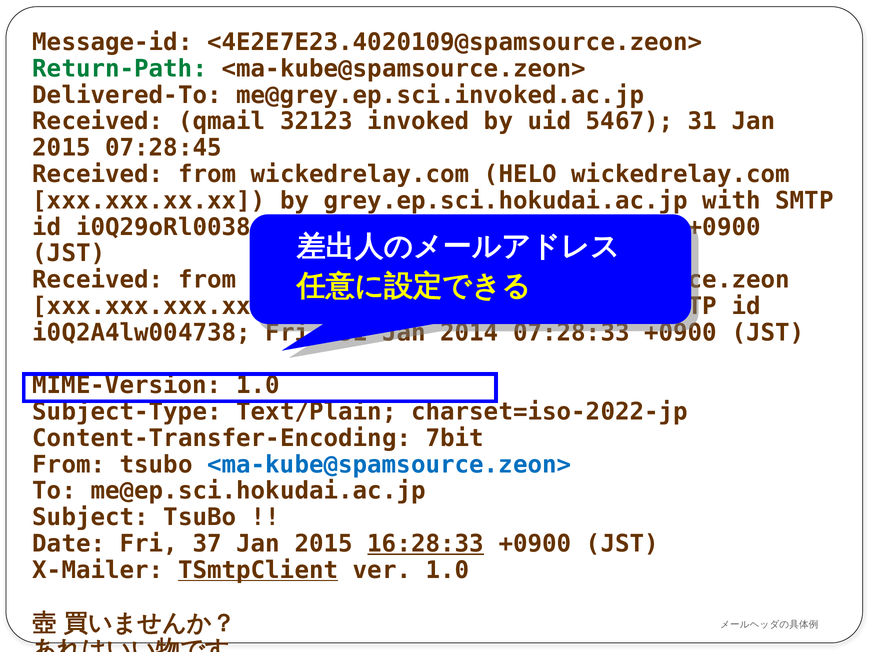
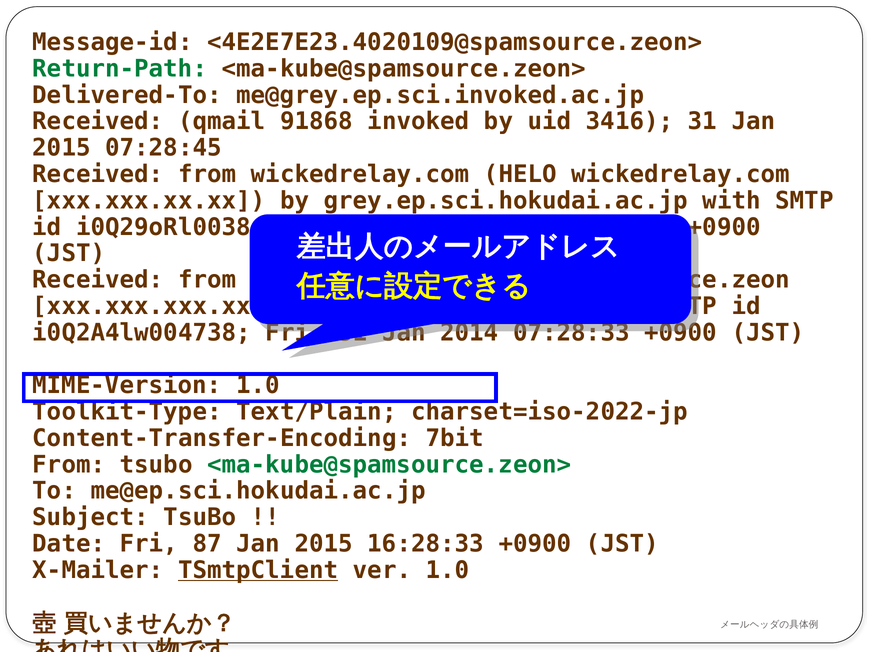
32123: 32123 -> 91868 (316, 121)
5467: 5467 -> 3416 (630, 121)
Subject-Type: Subject-Type -> Toolkit-Type (127, 412)
<ma-kube@spamsource.zeon> colour: blue -> green (389, 464)
37: 37 -> 87 (207, 544)
16:28:33 underline: present -> none (426, 544)
